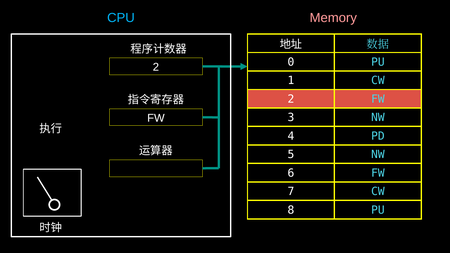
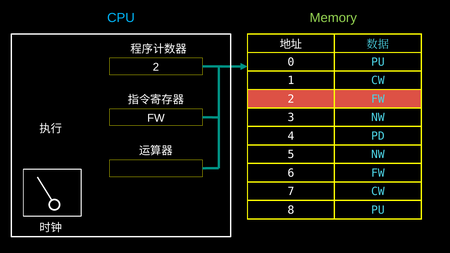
Memory colour: pink -> light green (333, 18)
